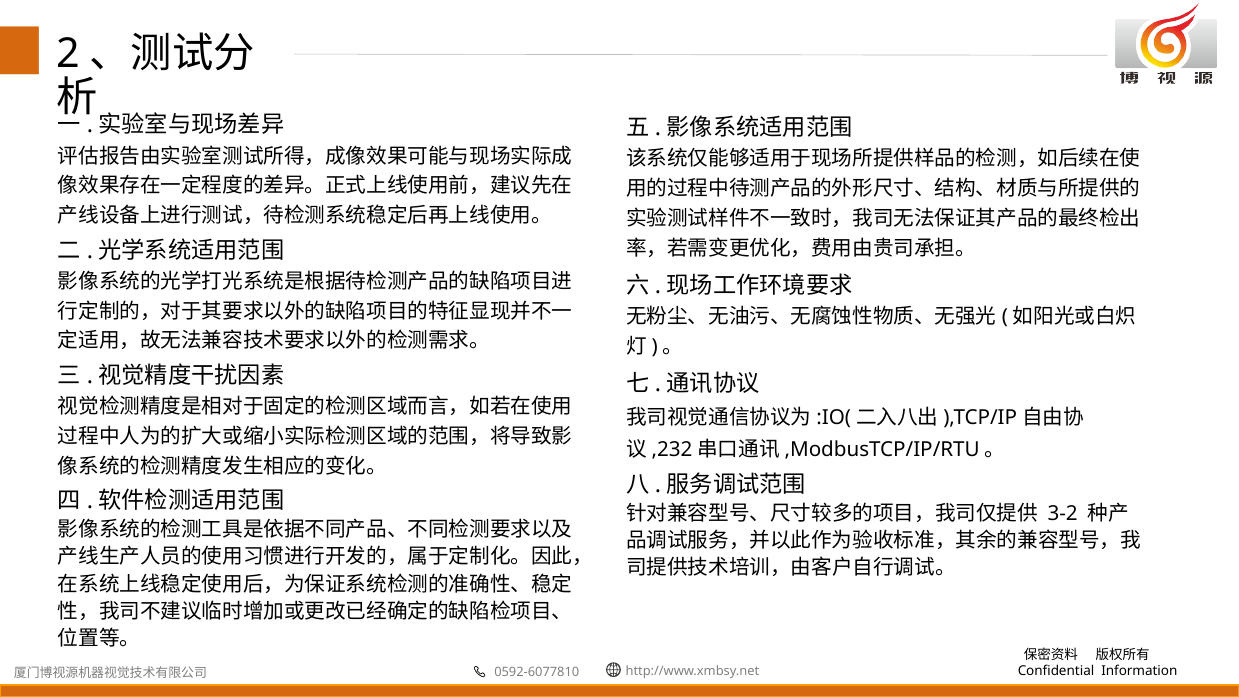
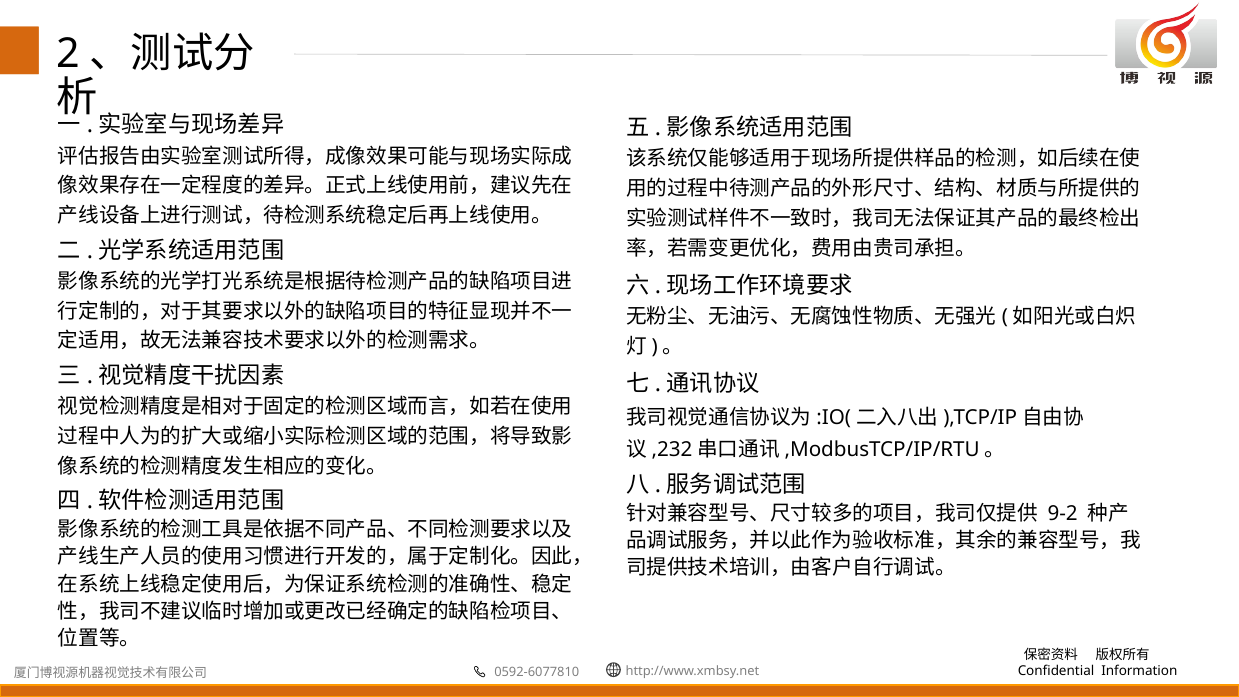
3-2: 3-2 -> 9-2 (1063, 513)
